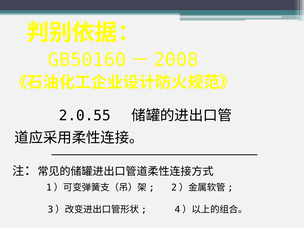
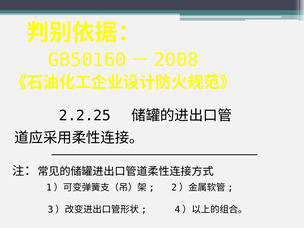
2.0.55: 2.0.55 -> 2.2.25 (85, 116)
